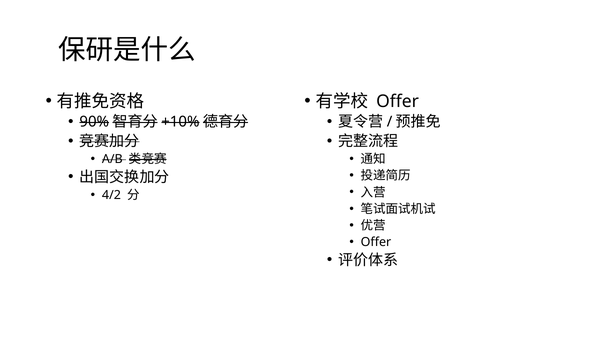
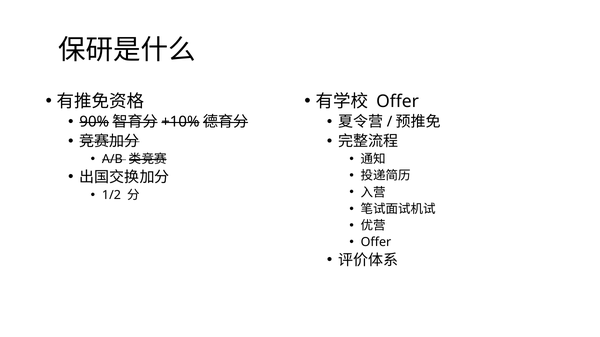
4/2: 4/2 -> 1/2 (111, 195)
